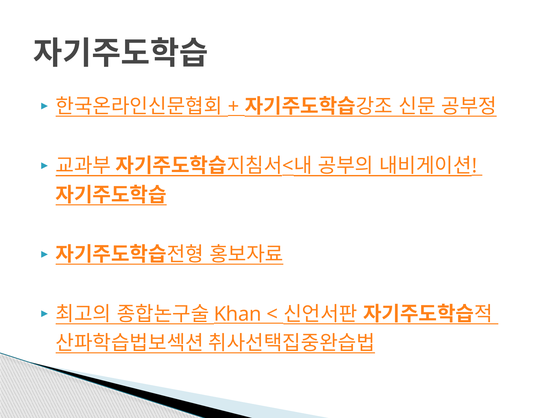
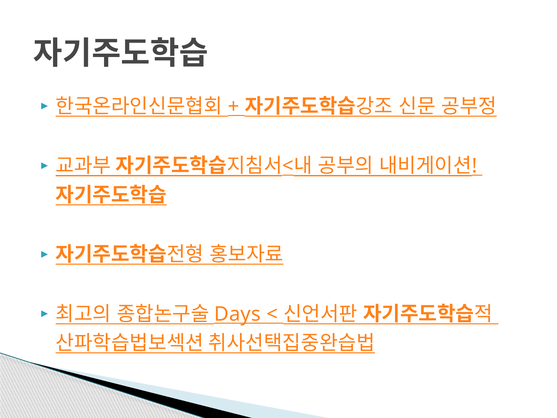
Khan: Khan -> Days (238, 314)
